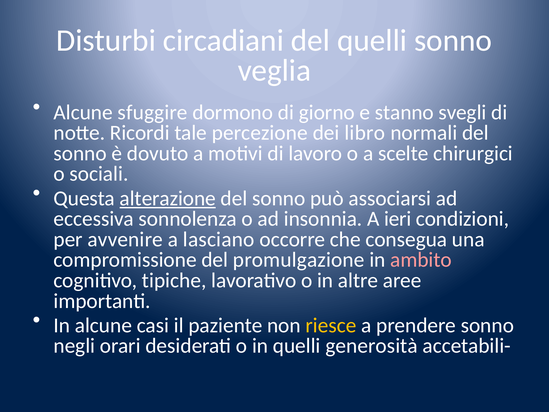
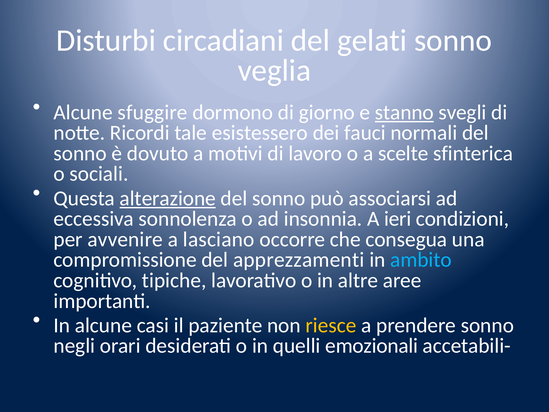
del quelli: quelli -> gelati (372, 40)
stanno underline: none -> present (404, 112)
percezione: percezione -> esistessero (260, 133)
libro: libro -> fauci (365, 133)
chirurgici: chirurgici -> sfinterica (473, 153)
promulgazione: promulgazione -> apprezzamenti (299, 260)
ambito colour: pink -> light blue (421, 260)
generosità: generosità -> emozionali (372, 346)
